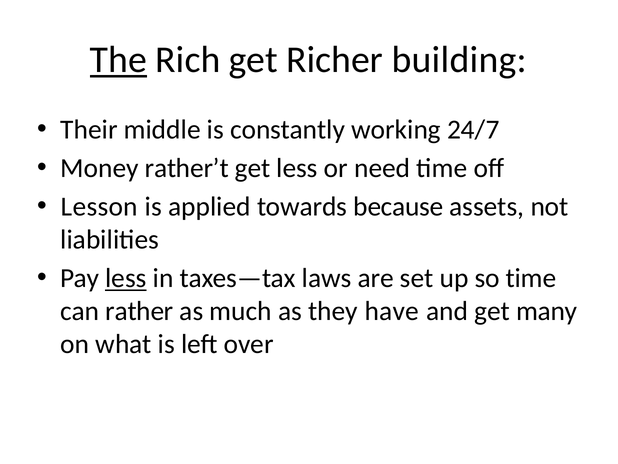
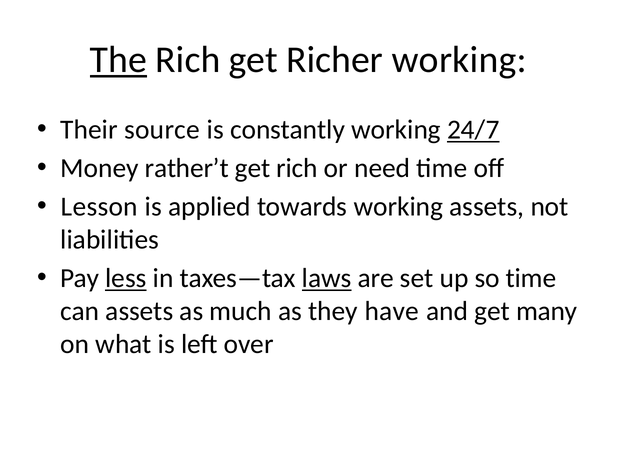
Richer building: building -> working (459, 60)
middle: middle -> source (162, 130)
24/7 underline: none -> present (473, 130)
get less: less -> rich (297, 168)
towards because: because -> working (398, 207)
laws underline: none -> present (327, 278)
can rather: rather -> assets (139, 311)
